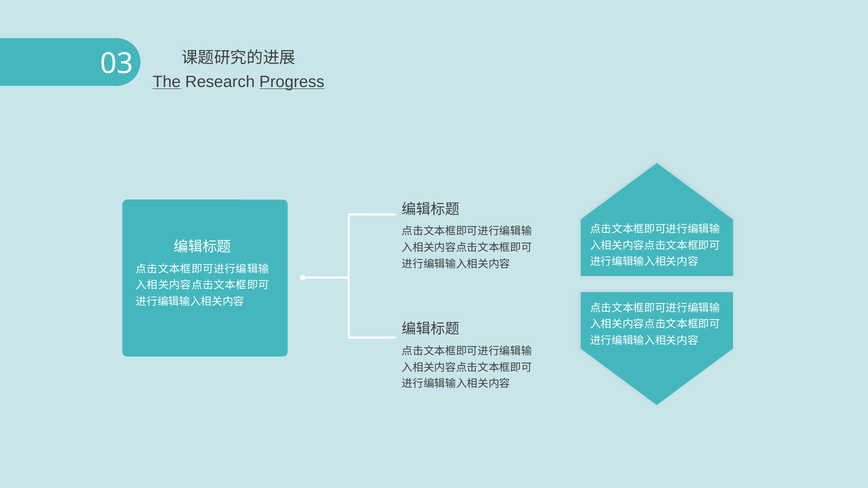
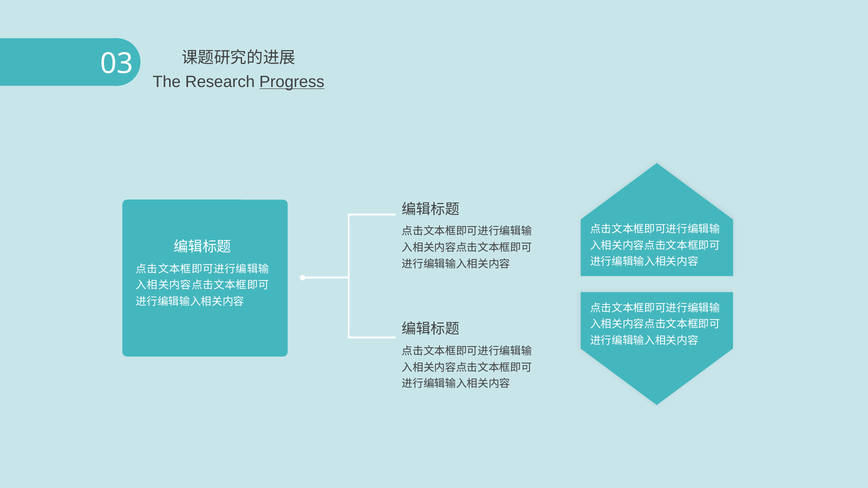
The underline: present -> none (167, 82)
